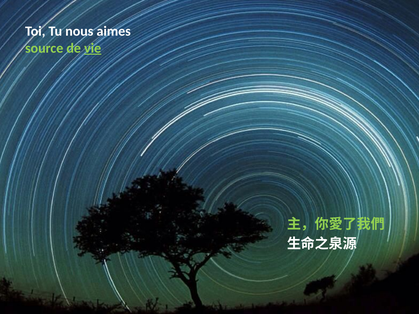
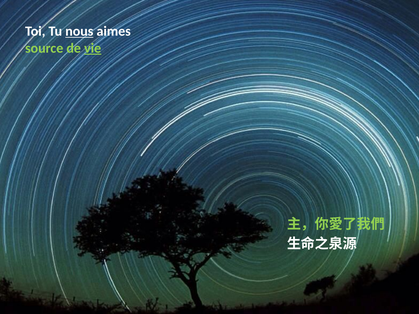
nous underline: none -> present (79, 31)
